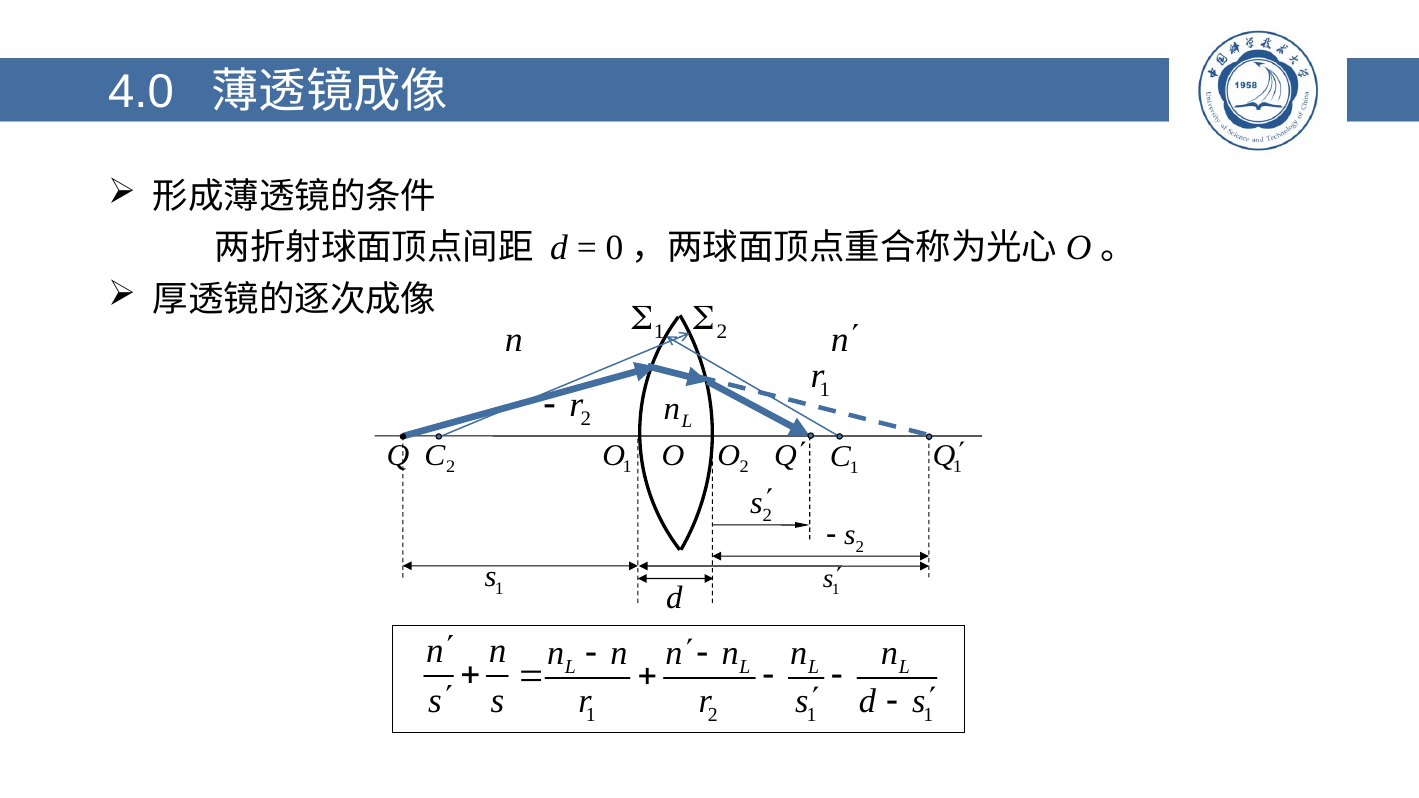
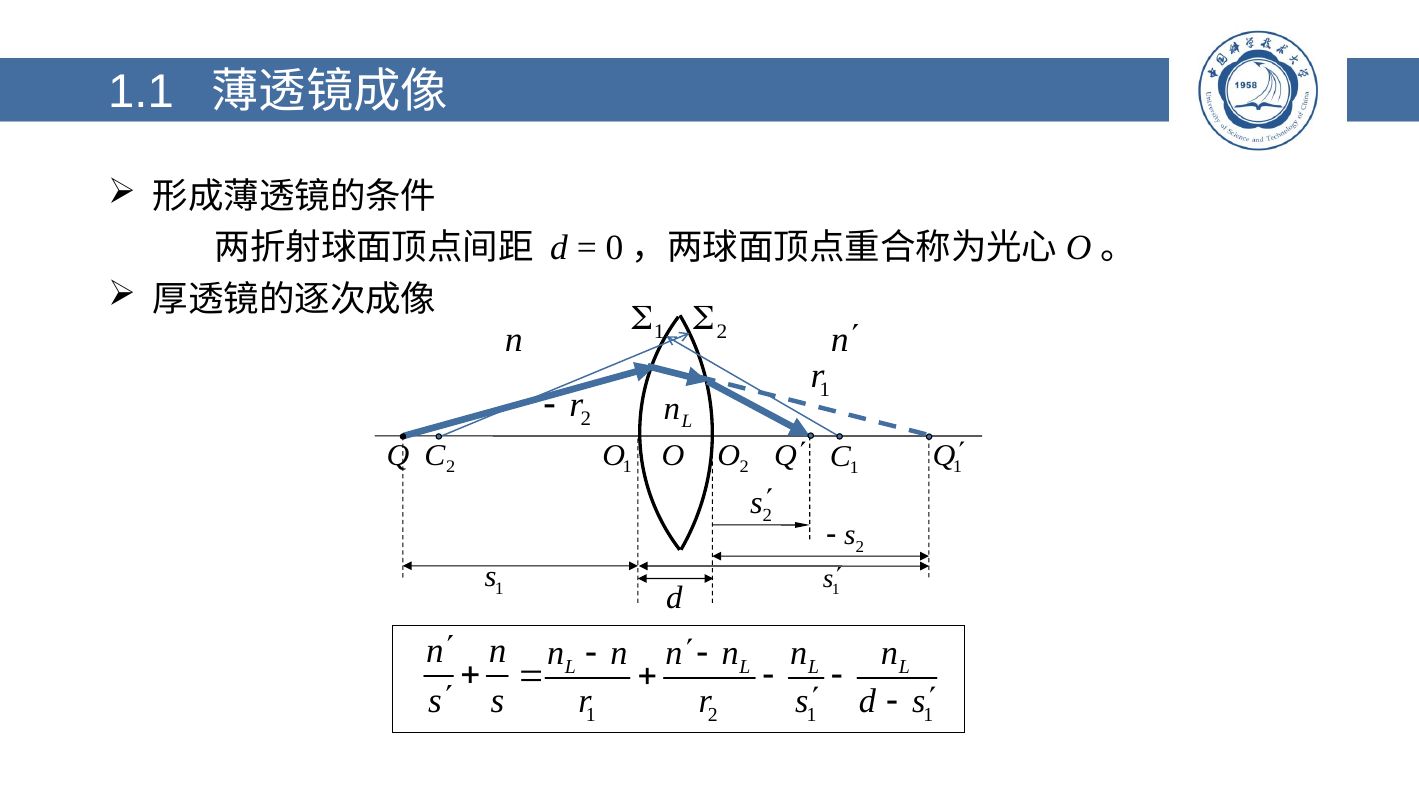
4.0: 4.0 -> 1.1 (141, 91)
